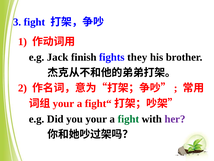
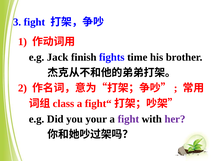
they: they -> time (137, 57)
your: your -> class (63, 103)
fight colour: green -> purple (128, 119)
